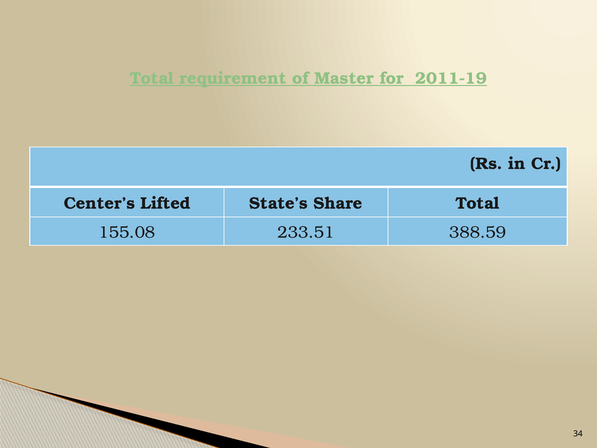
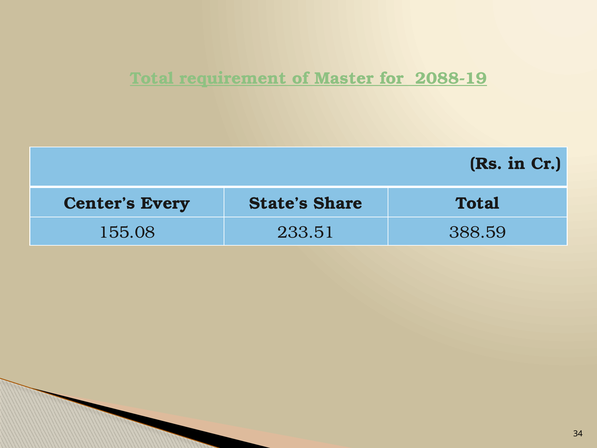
2011-19: 2011-19 -> 2088-19 (451, 78)
Lifted: Lifted -> Every (166, 203)
